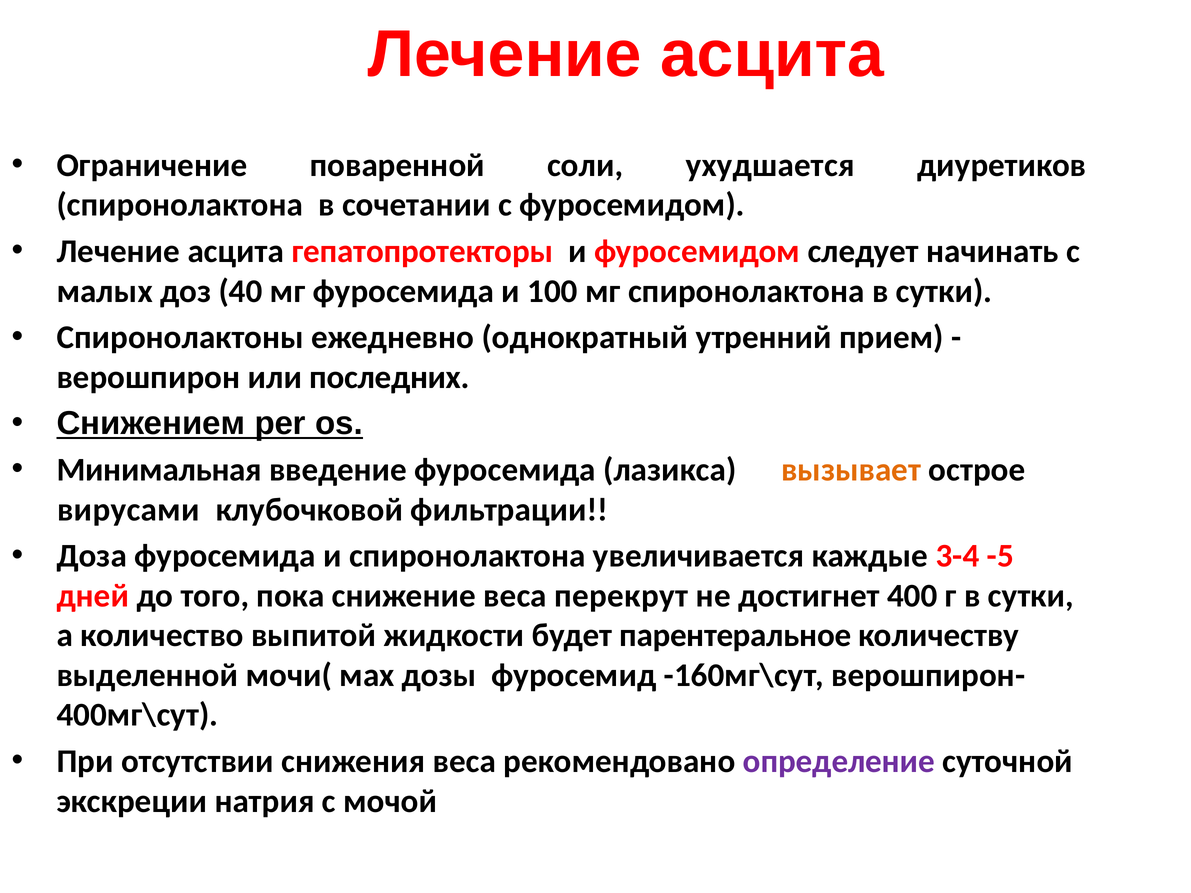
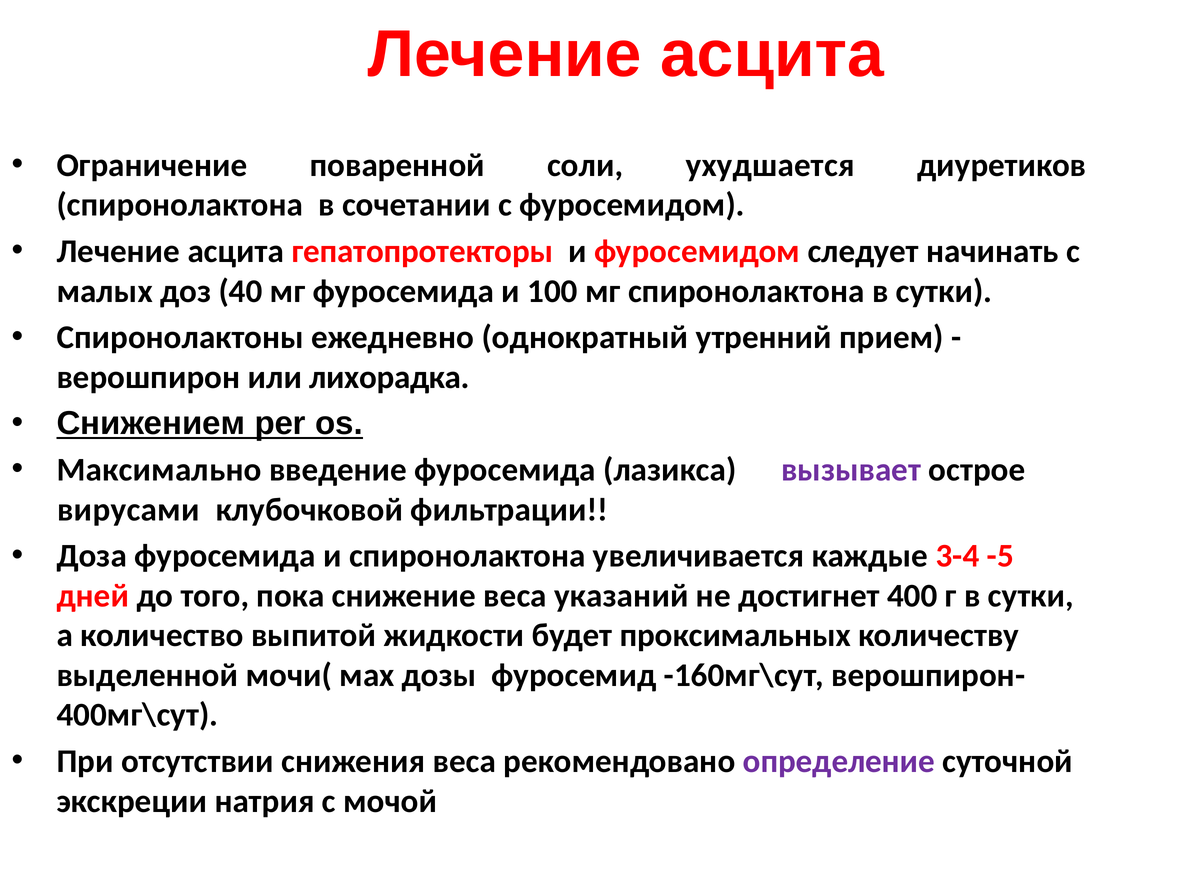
последних: последних -> лихорадка (390, 377)
Минимальная: Минимальная -> Максимально (159, 470)
вызывает colour: orange -> purple (851, 470)
перекрут: перекрут -> указаний (621, 596)
парентеральное: парентеральное -> проксимальных (735, 636)
